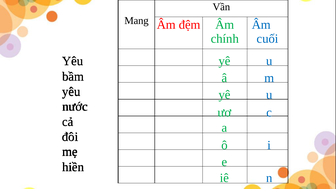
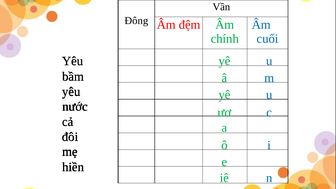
Mang: Mang -> Đông (136, 21)
